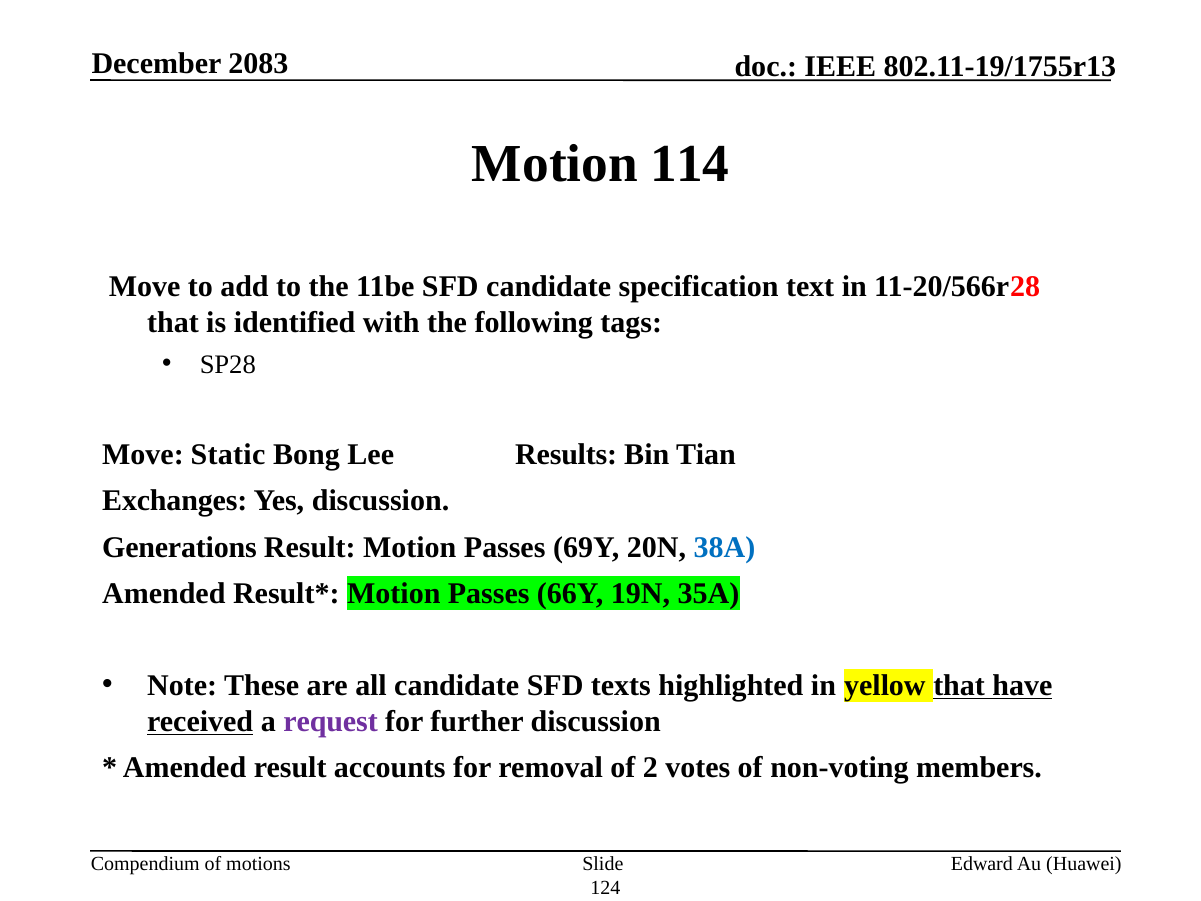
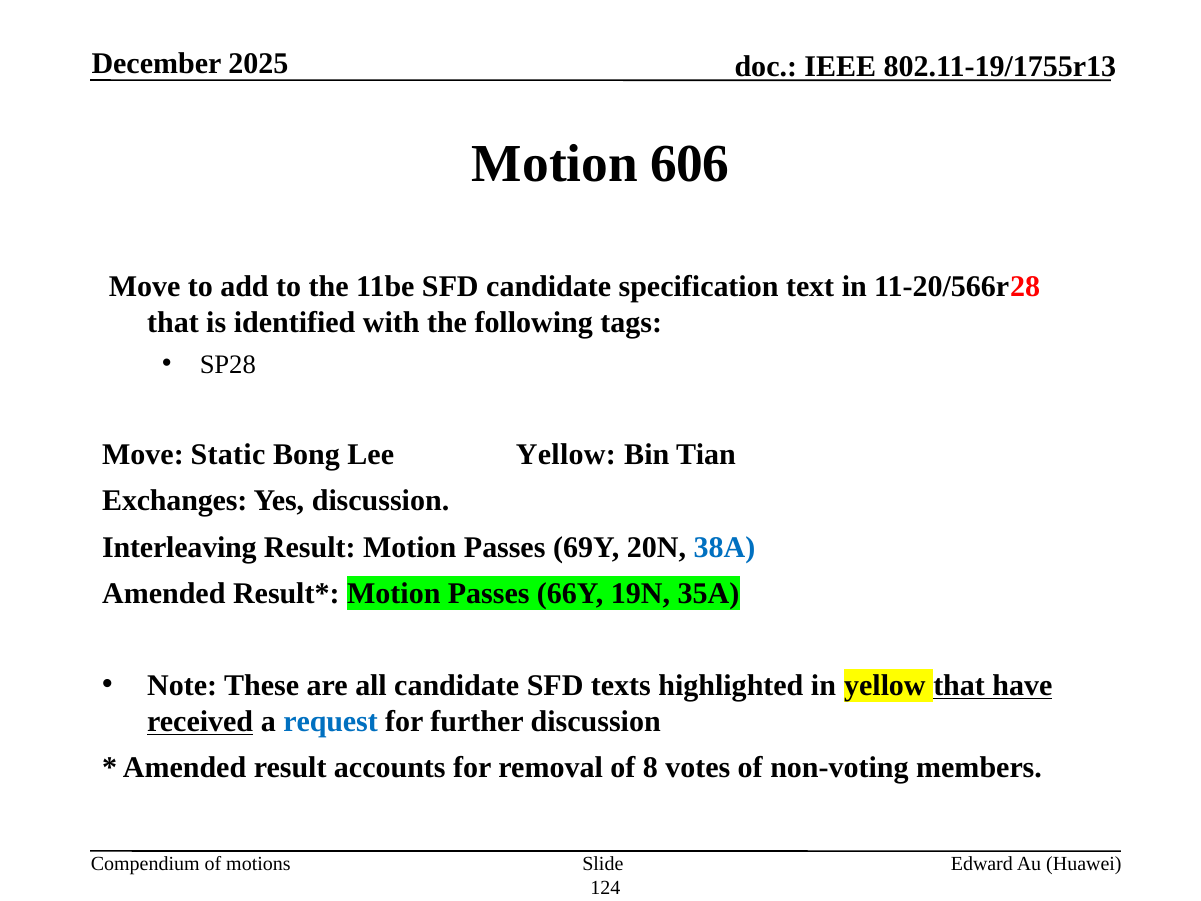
2083: 2083 -> 2025 (258, 64)
114: 114 -> 606 (690, 164)
Lee Results: Results -> Yellow (566, 455)
Generations: Generations -> Interleaving (179, 547)
request colour: purple -> blue (331, 721)
2: 2 -> 8 (650, 767)
